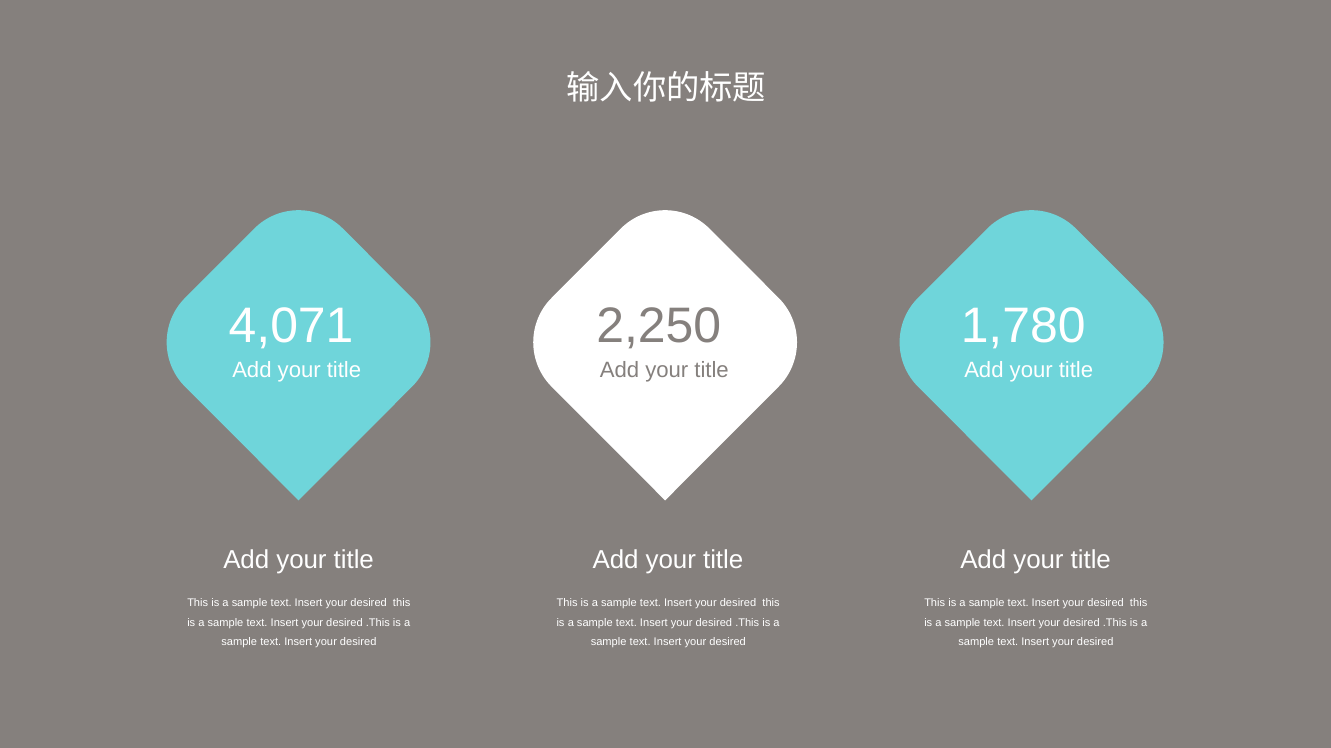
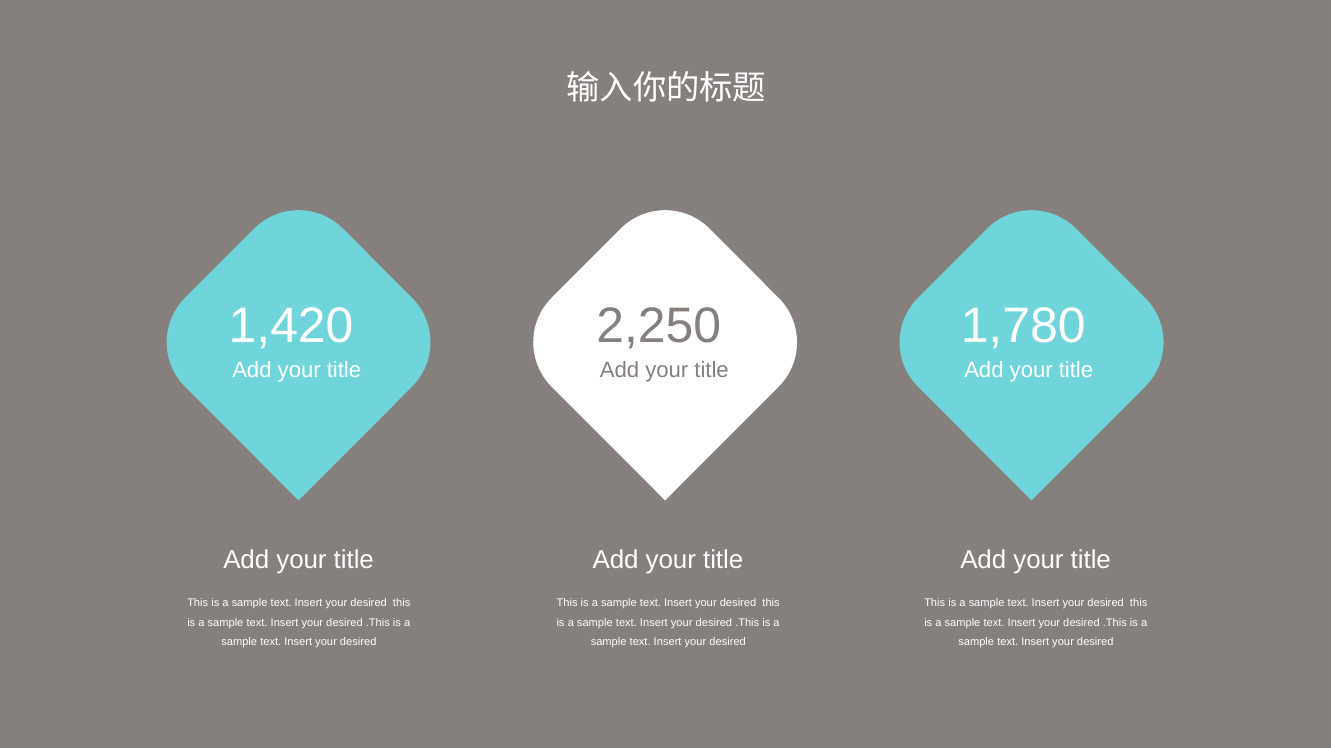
4,071: 4,071 -> 1,420 (291, 326)
